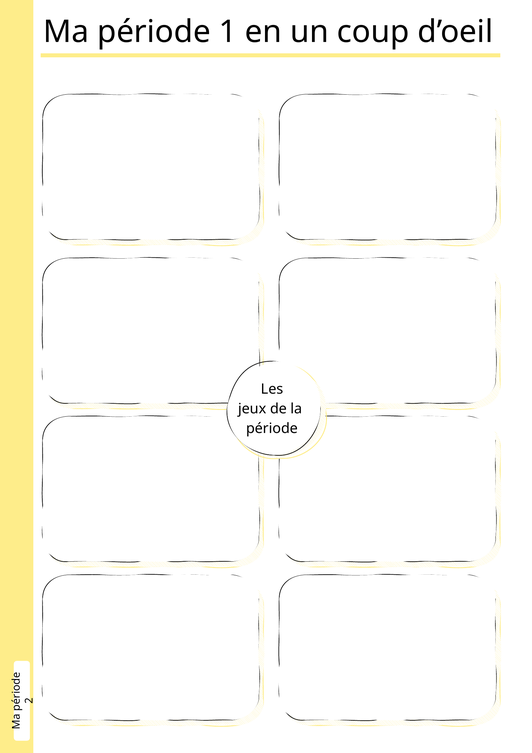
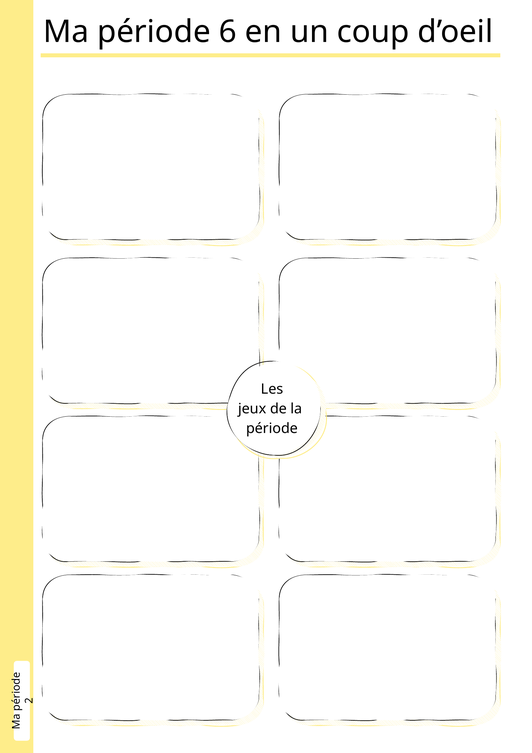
1: 1 -> 6 (228, 32)
